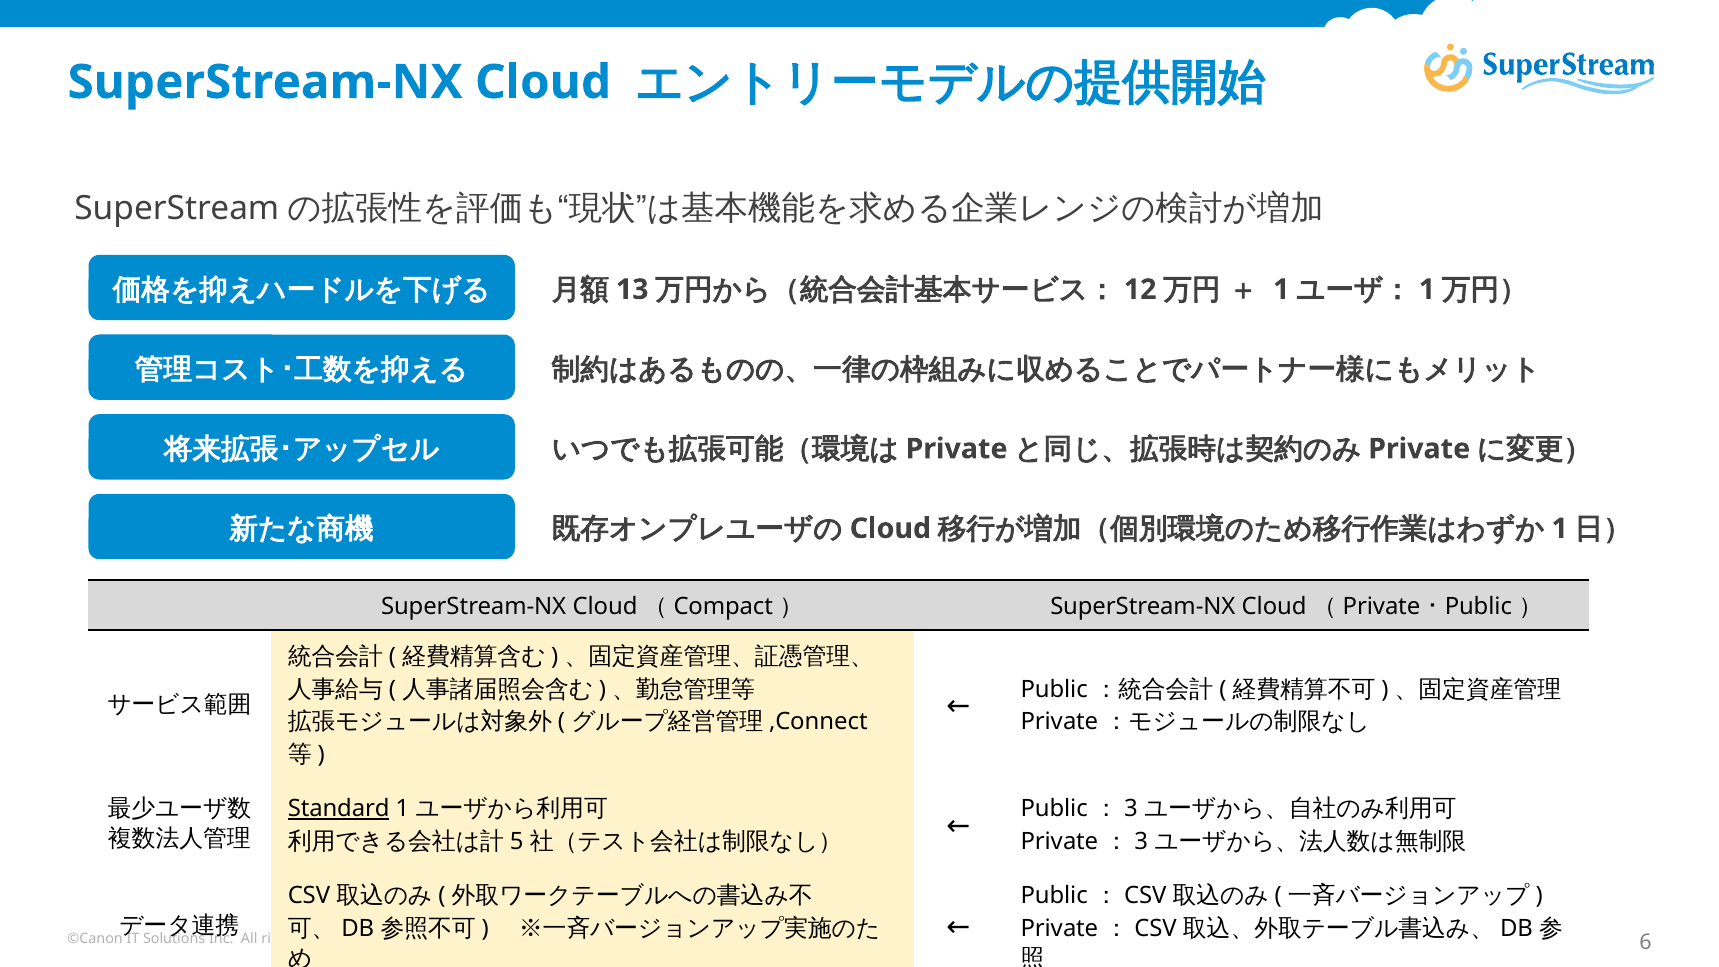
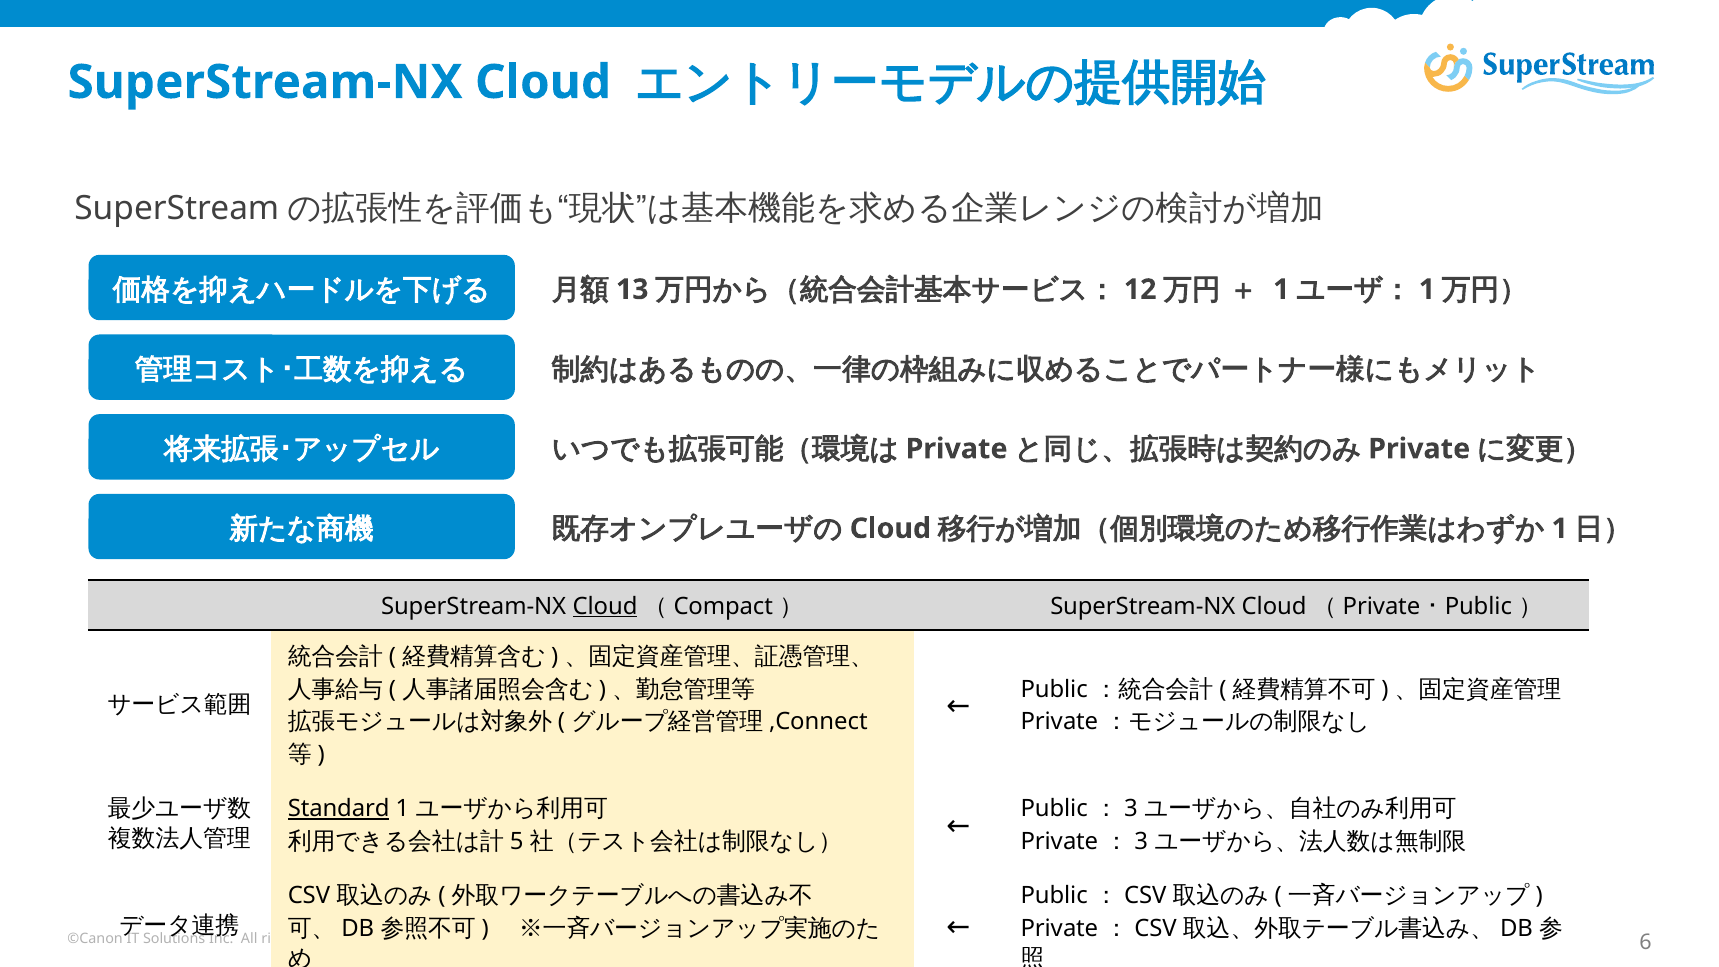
Cloud underline: none -> present (605, 606)
